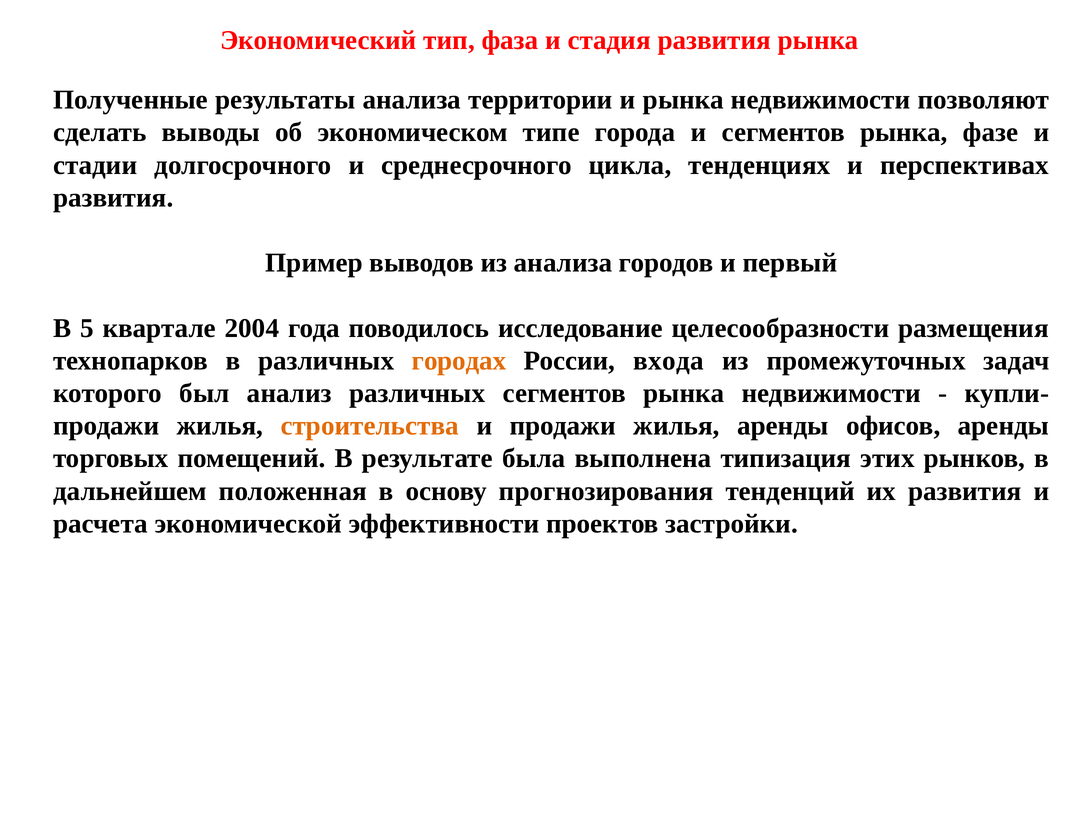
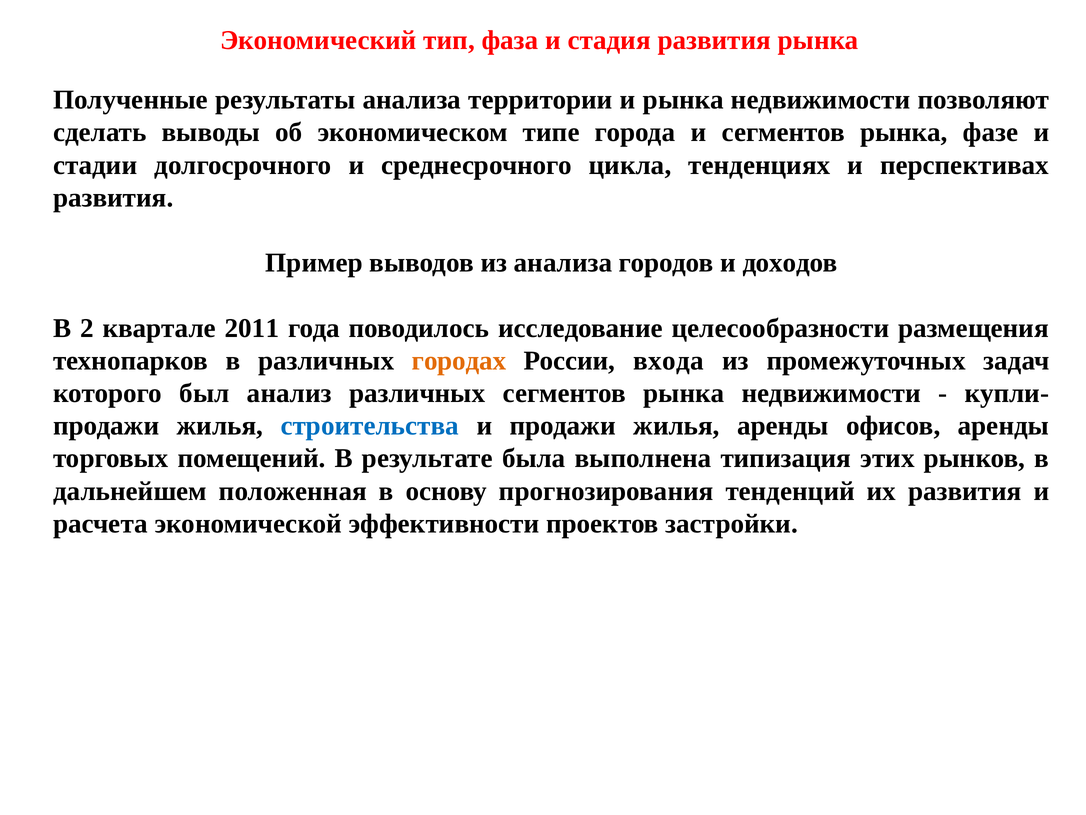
первый: первый -> доходов (790, 263)
5: 5 -> 2 (87, 328)
2004: 2004 -> 2011 (252, 328)
строительства colour: orange -> blue (370, 426)
